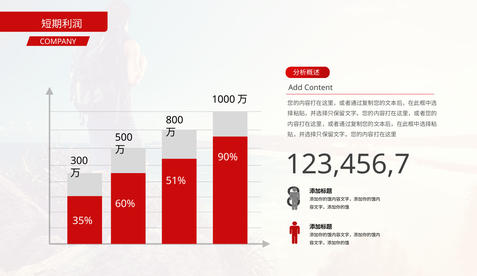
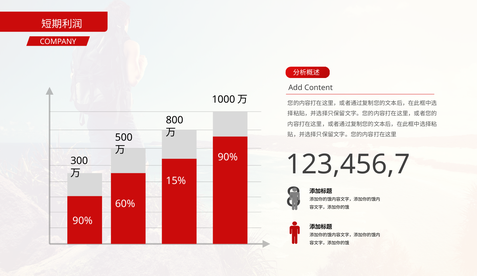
51%: 51% -> 15% (176, 181)
35%: 35% -> 90% (83, 221)
